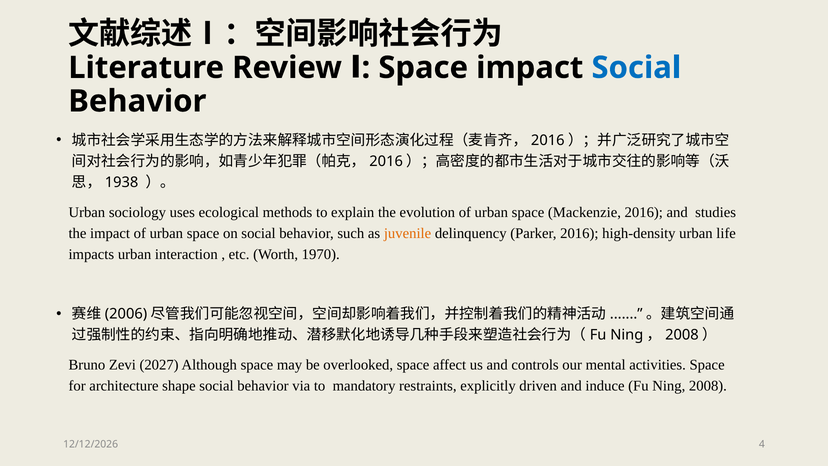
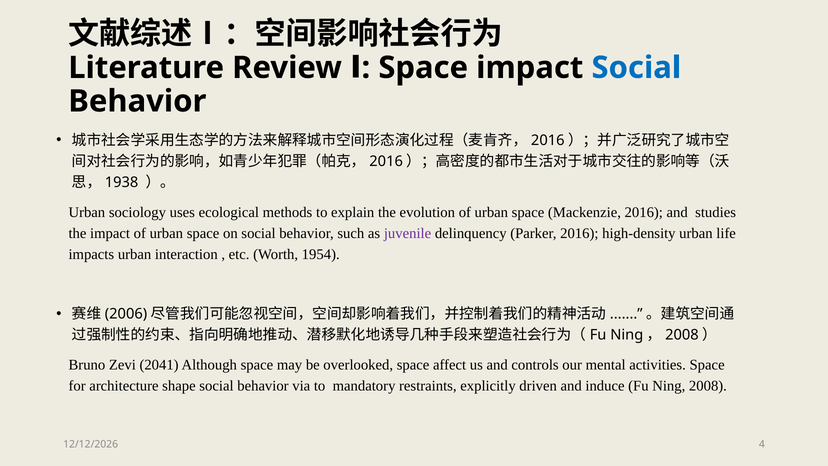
juvenile colour: orange -> purple (408, 233)
1970: 1970 -> 1954 (321, 254)
2027: 2027 -> 2041 (159, 365)
